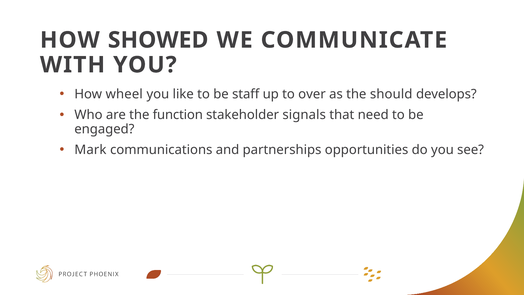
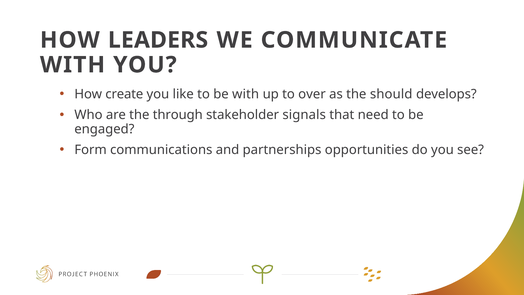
SHOWED: SHOWED -> LEADERS (158, 40)
wheel: wheel -> create (124, 94)
be staff: staff -> with (246, 94)
function: function -> through (178, 115)
Mark: Mark -> Form (91, 150)
